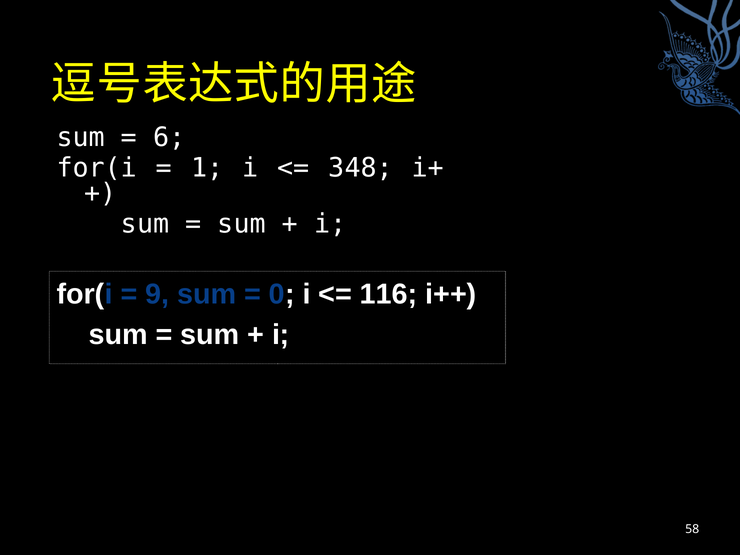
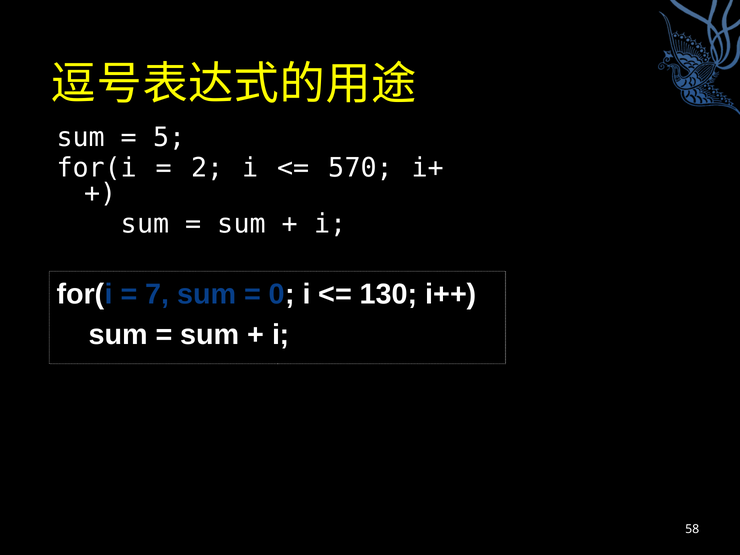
6: 6 -> 5 (169, 138)
1: 1 -> 2 (207, 168)
348: 348 -> 570 (361, 168)
9: 9 -> 7 (157, 294)
116: 116 -> 130 (389, 294)
